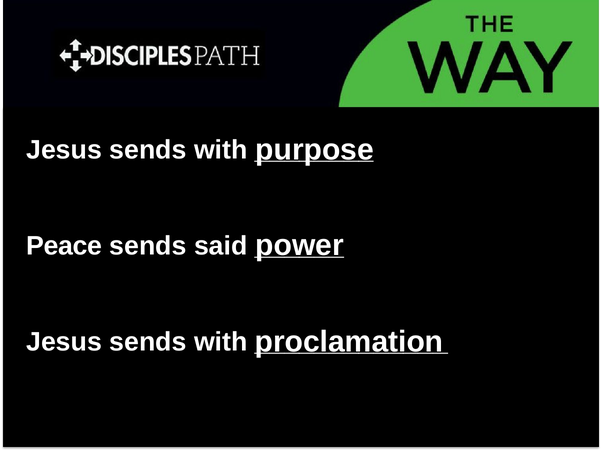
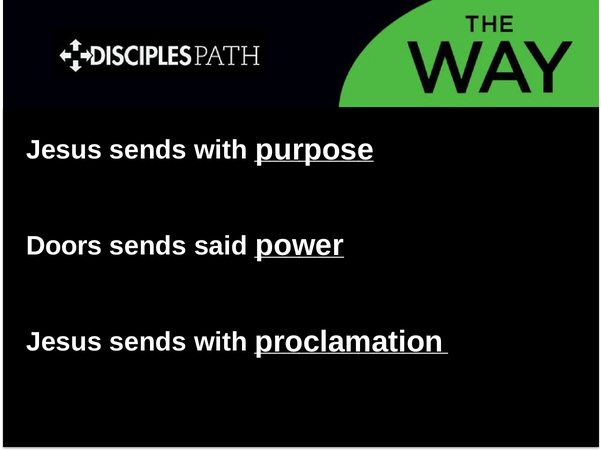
Peace: Peace -> Doors (64, 246)
